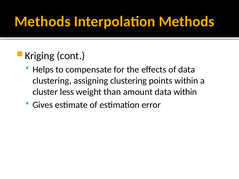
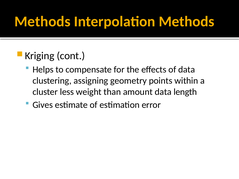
assigning clustering: clustering -> geometry (128, 81)
data within: within -> length (185, 92)
